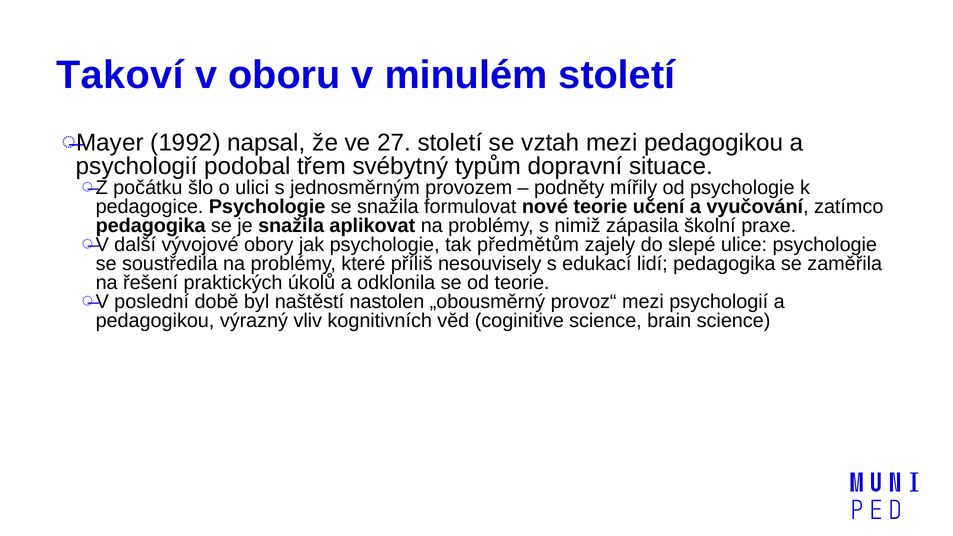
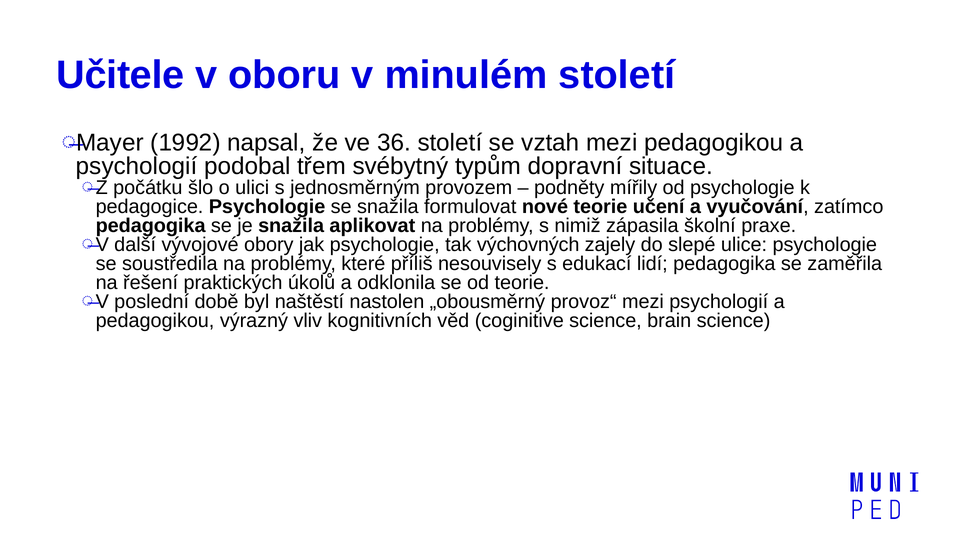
Takoví: Takoví -> Učitele (120, 75)
27: 27 -> 36 (394, 143)
předmětům: předmětům -> výchovných (528, 245)
